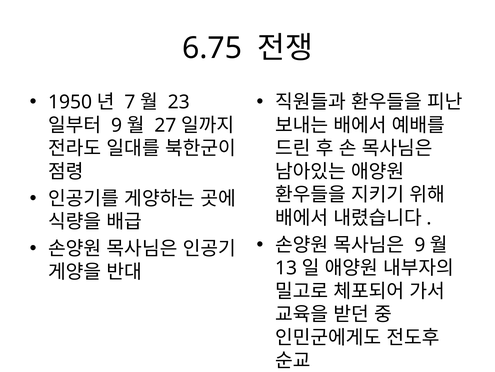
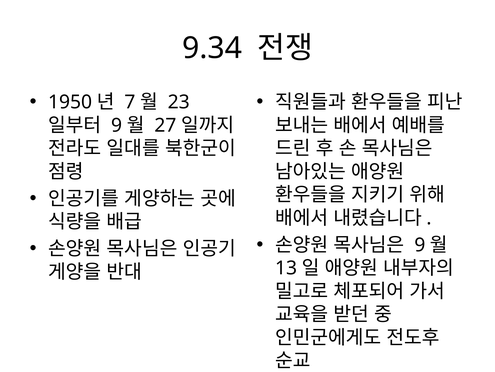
6.75: 6.75 -> 9.34 (212, 48)
